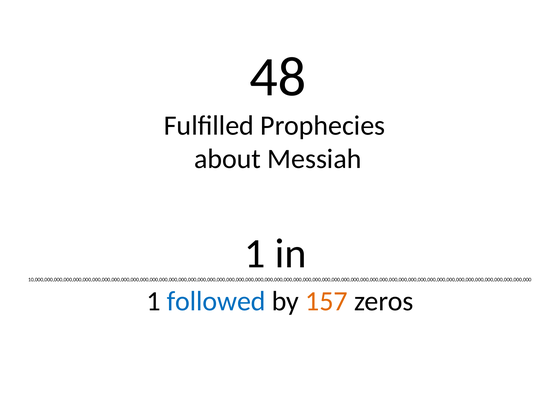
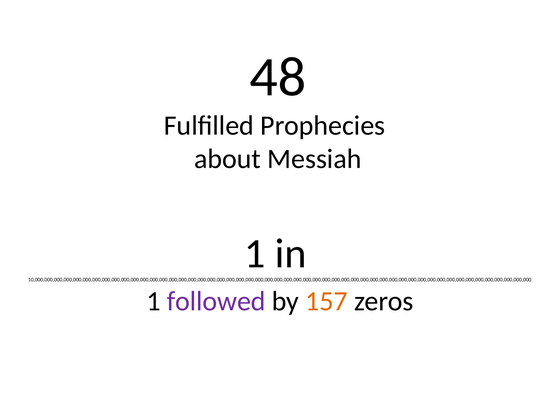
followed colour: blue -> purple (216, 301)
